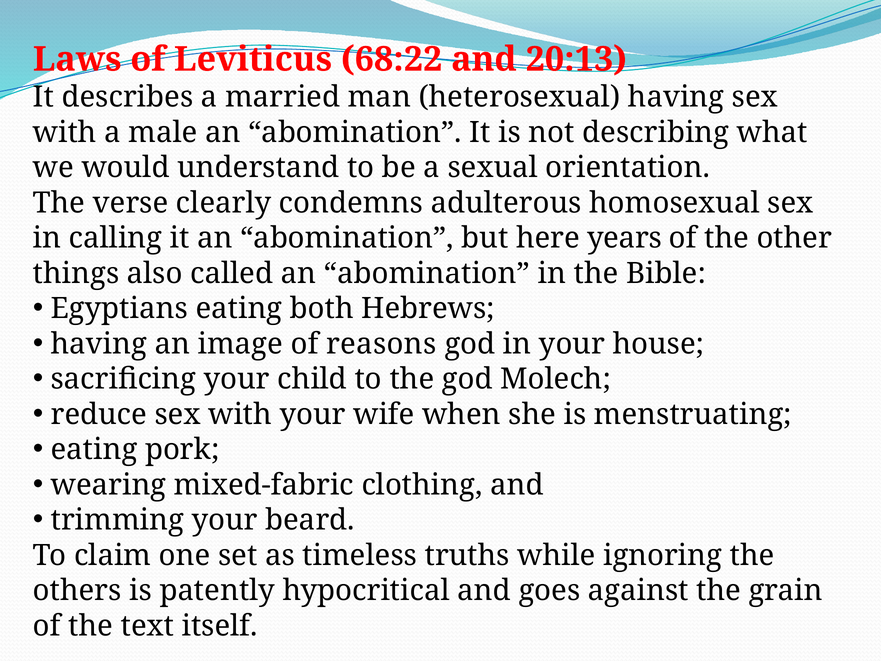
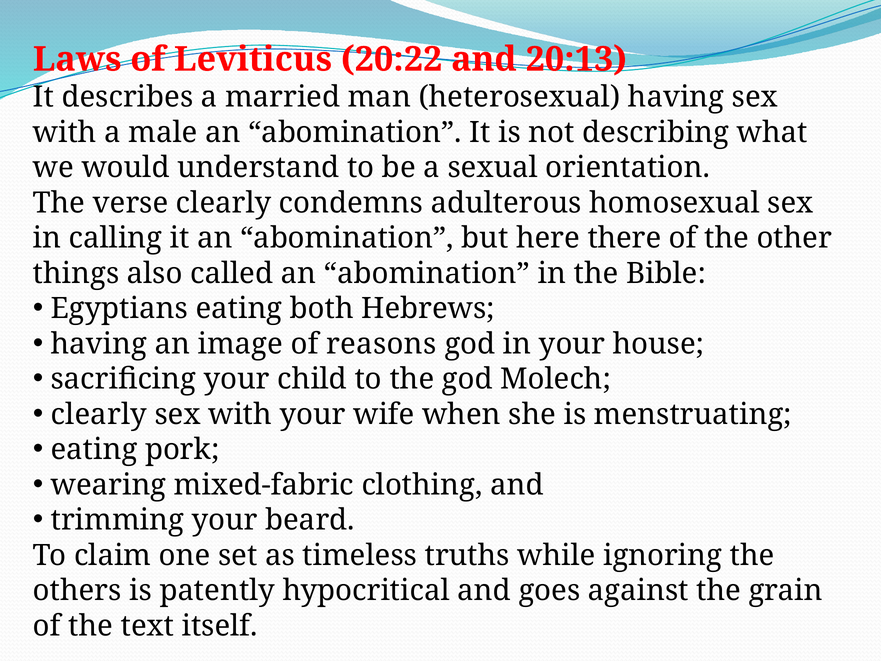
68:22: 68:22 -> 20:22 (392, 59)
years: years -> there (624, 238)
reduce: reduce -> clearly (99, 414)
